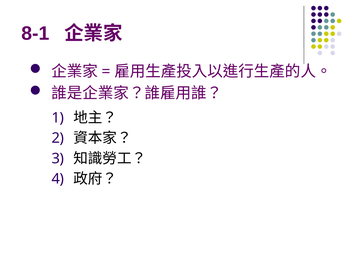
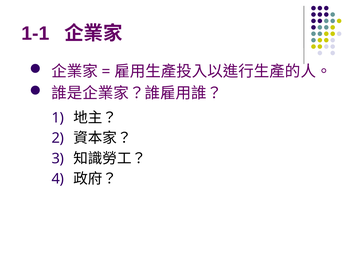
8-1: 8-1 -> 1-1 (35, 33)
